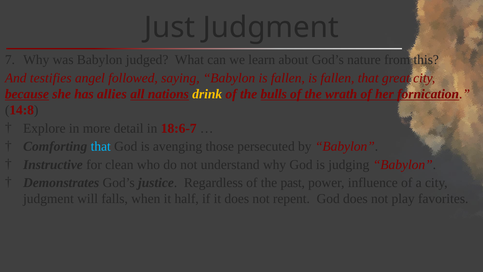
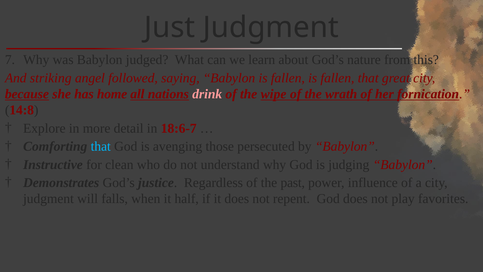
testifies: testifies -> striking (51, 78)
allies: allies -> home (112, 94)
drink colour: yellow -> pink (207, 94)
bulls: bulls -> wipe (274, 94)
